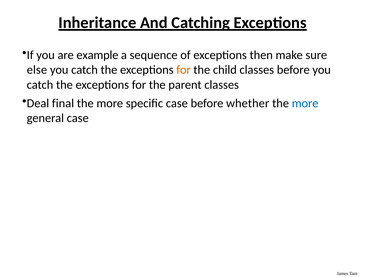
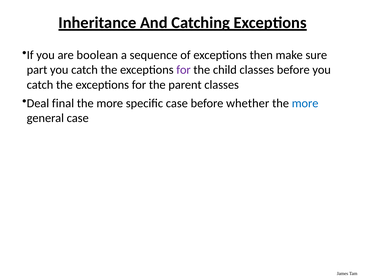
example: example -> boolean (97, 55)
else: else -> part (37, 70)
for colour: orange -> purple (184, 70)
